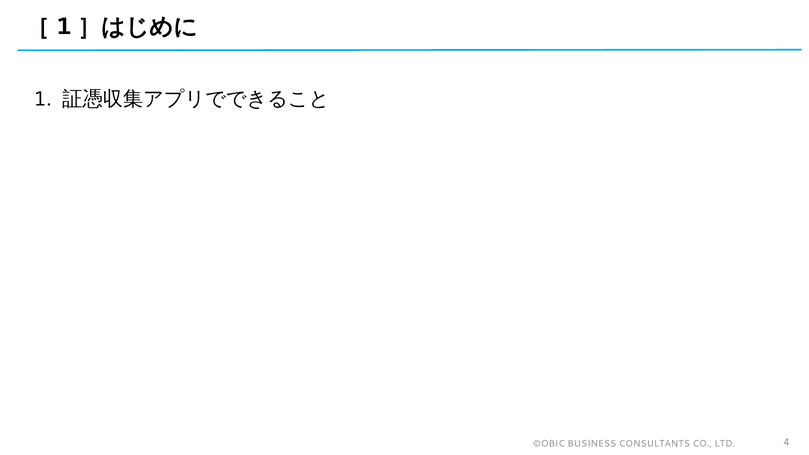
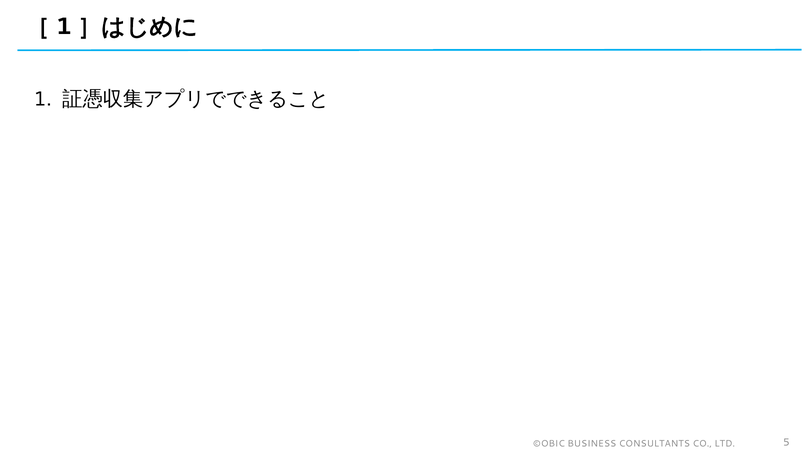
4: 4 -> 5 (786, 443)
